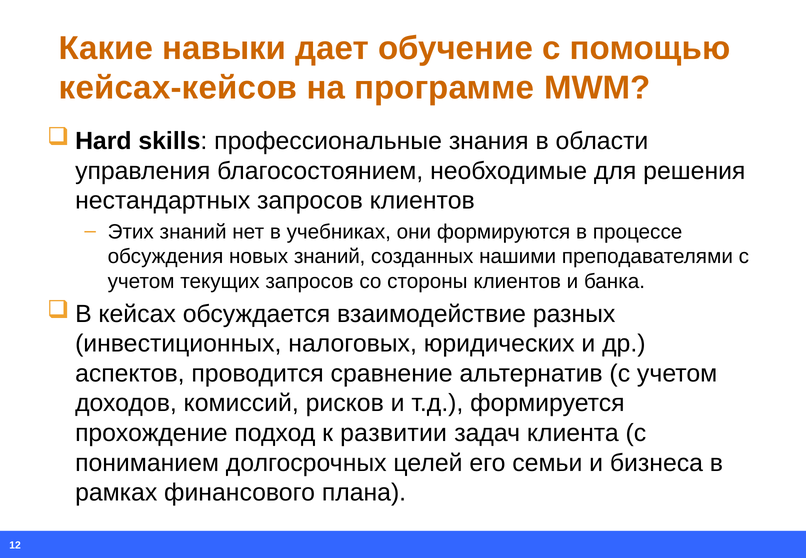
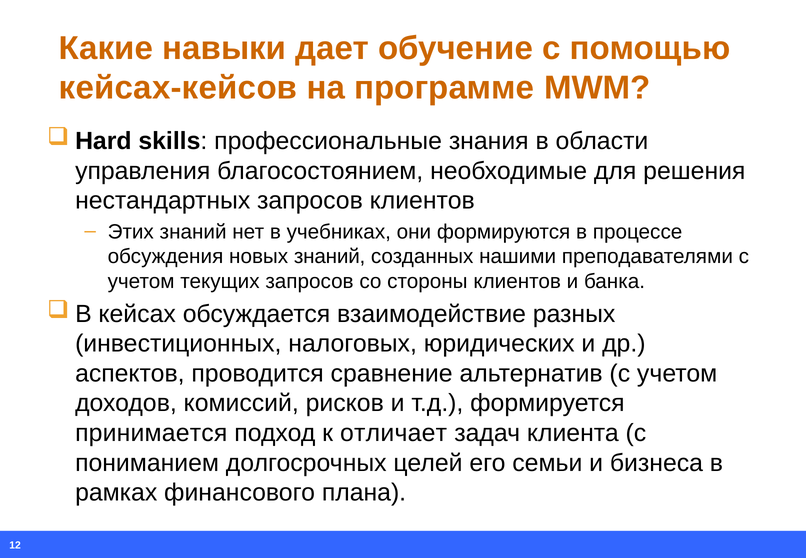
прохождение: прохождение -> принимается (151, 433)
развитии: развитии -> отличает (394, 433)
